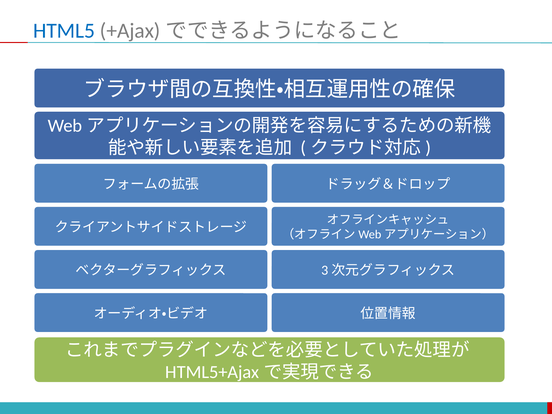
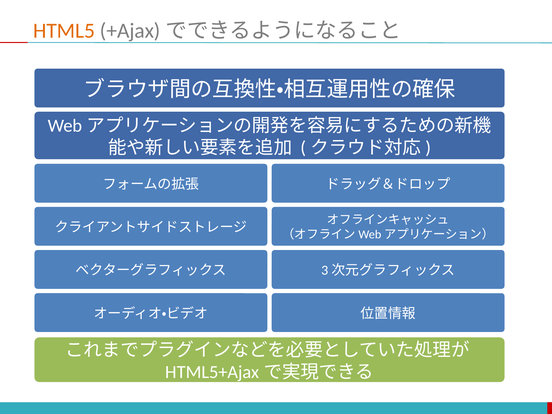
HTML5 colour: blue -> orange (64, 31)
